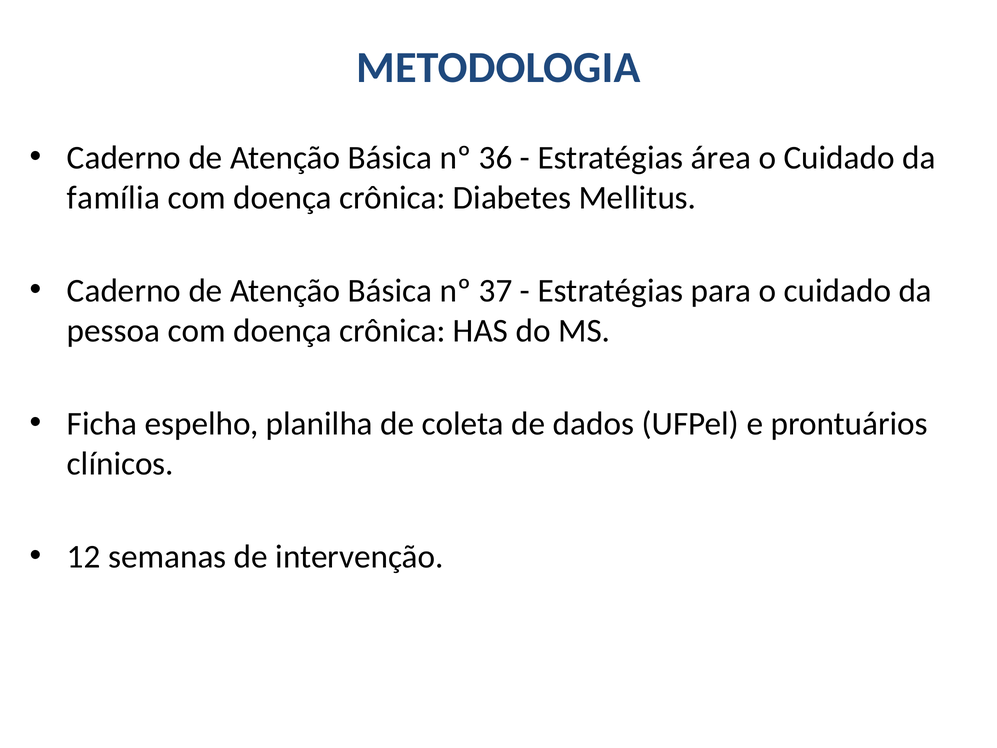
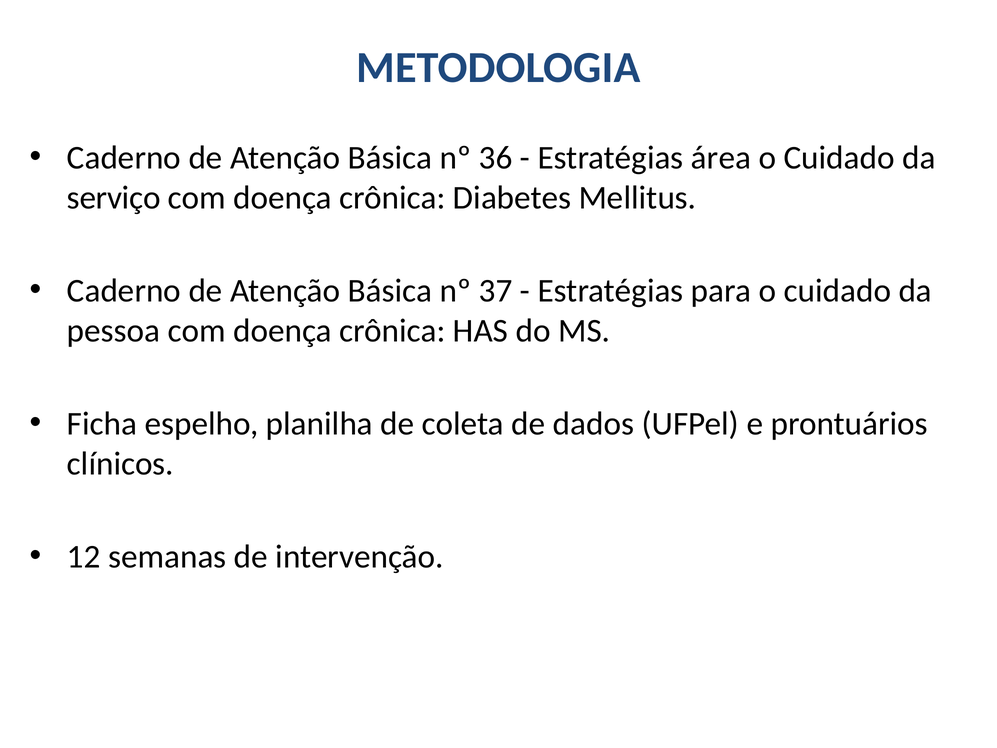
família: família -> serviço (114, 198)
